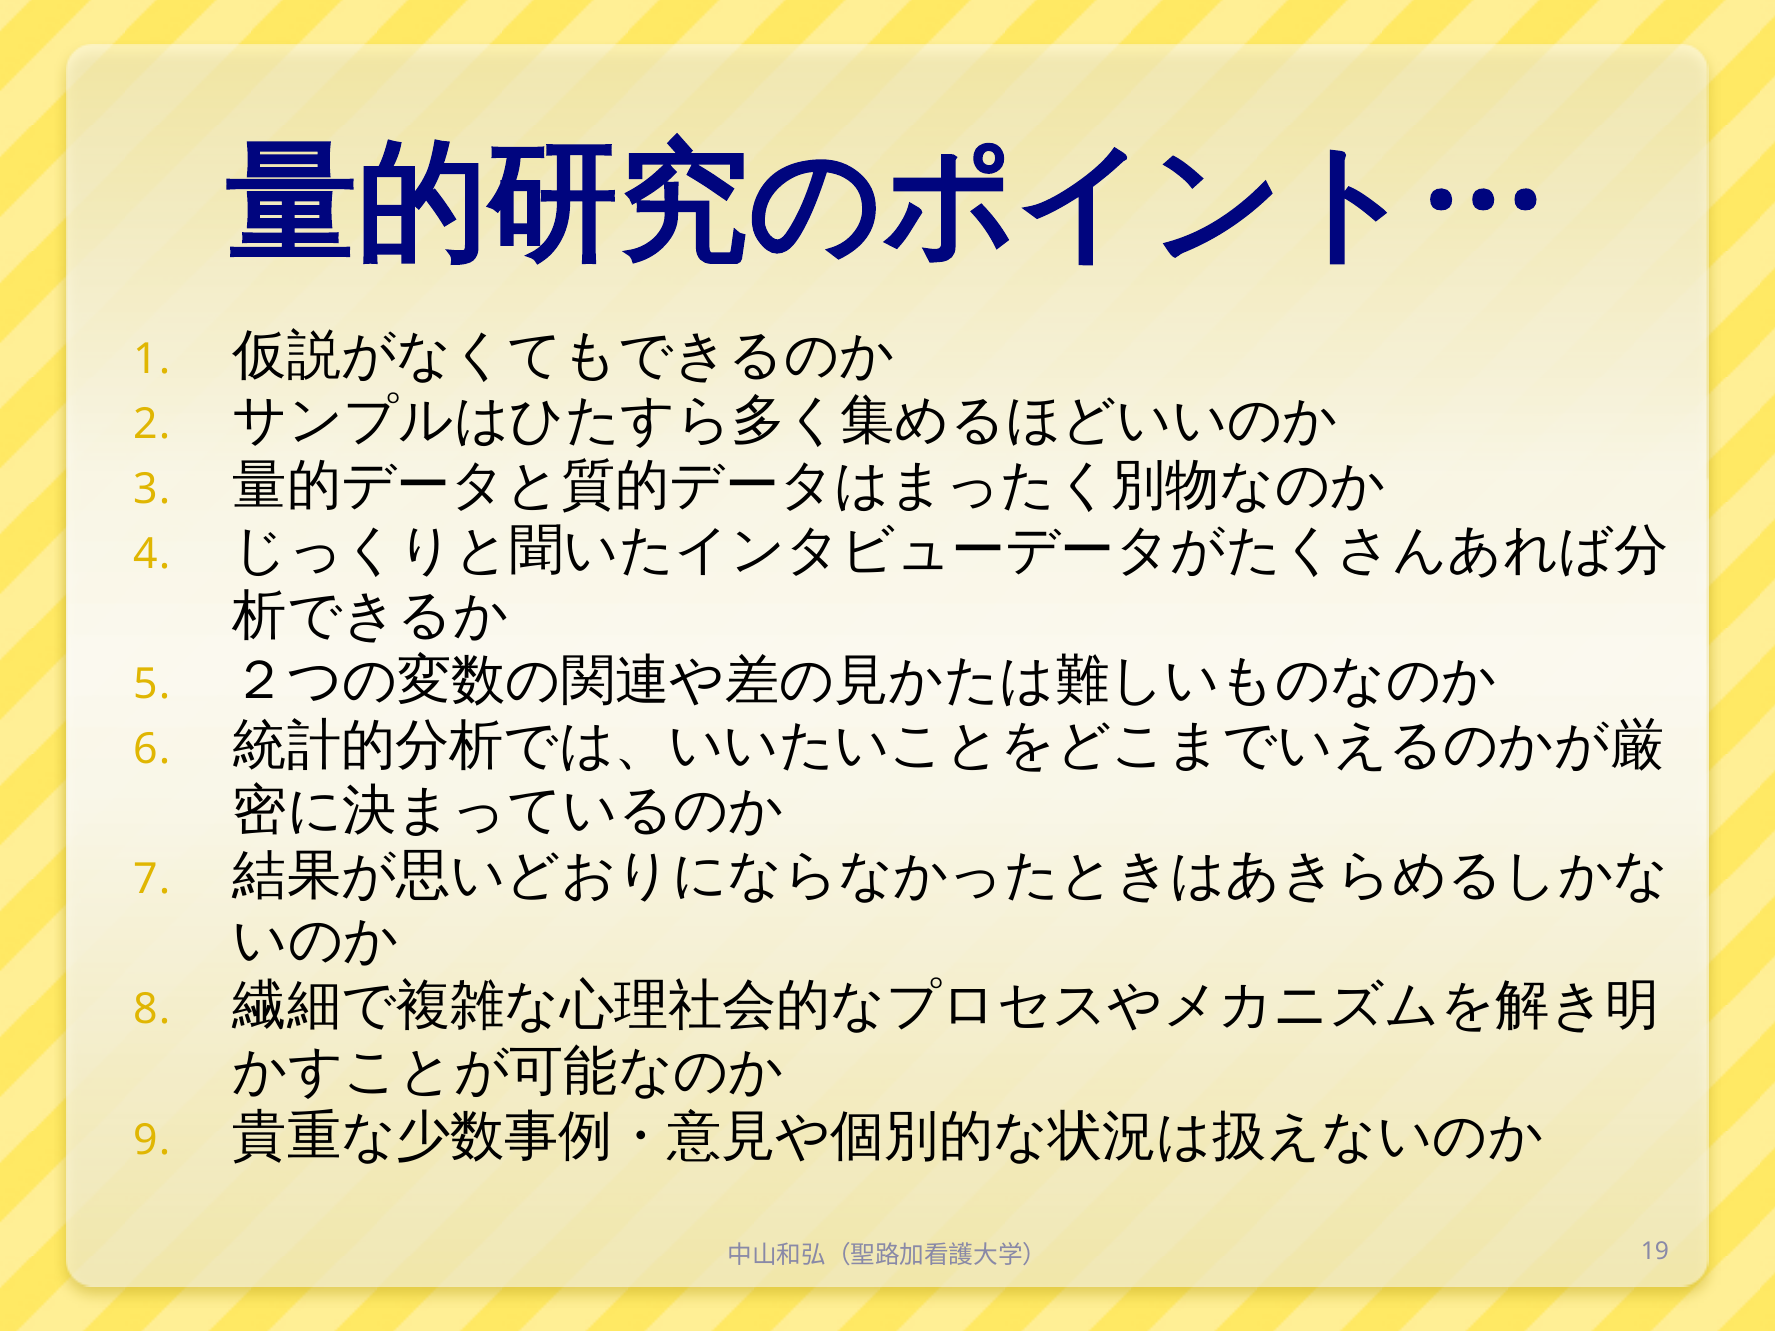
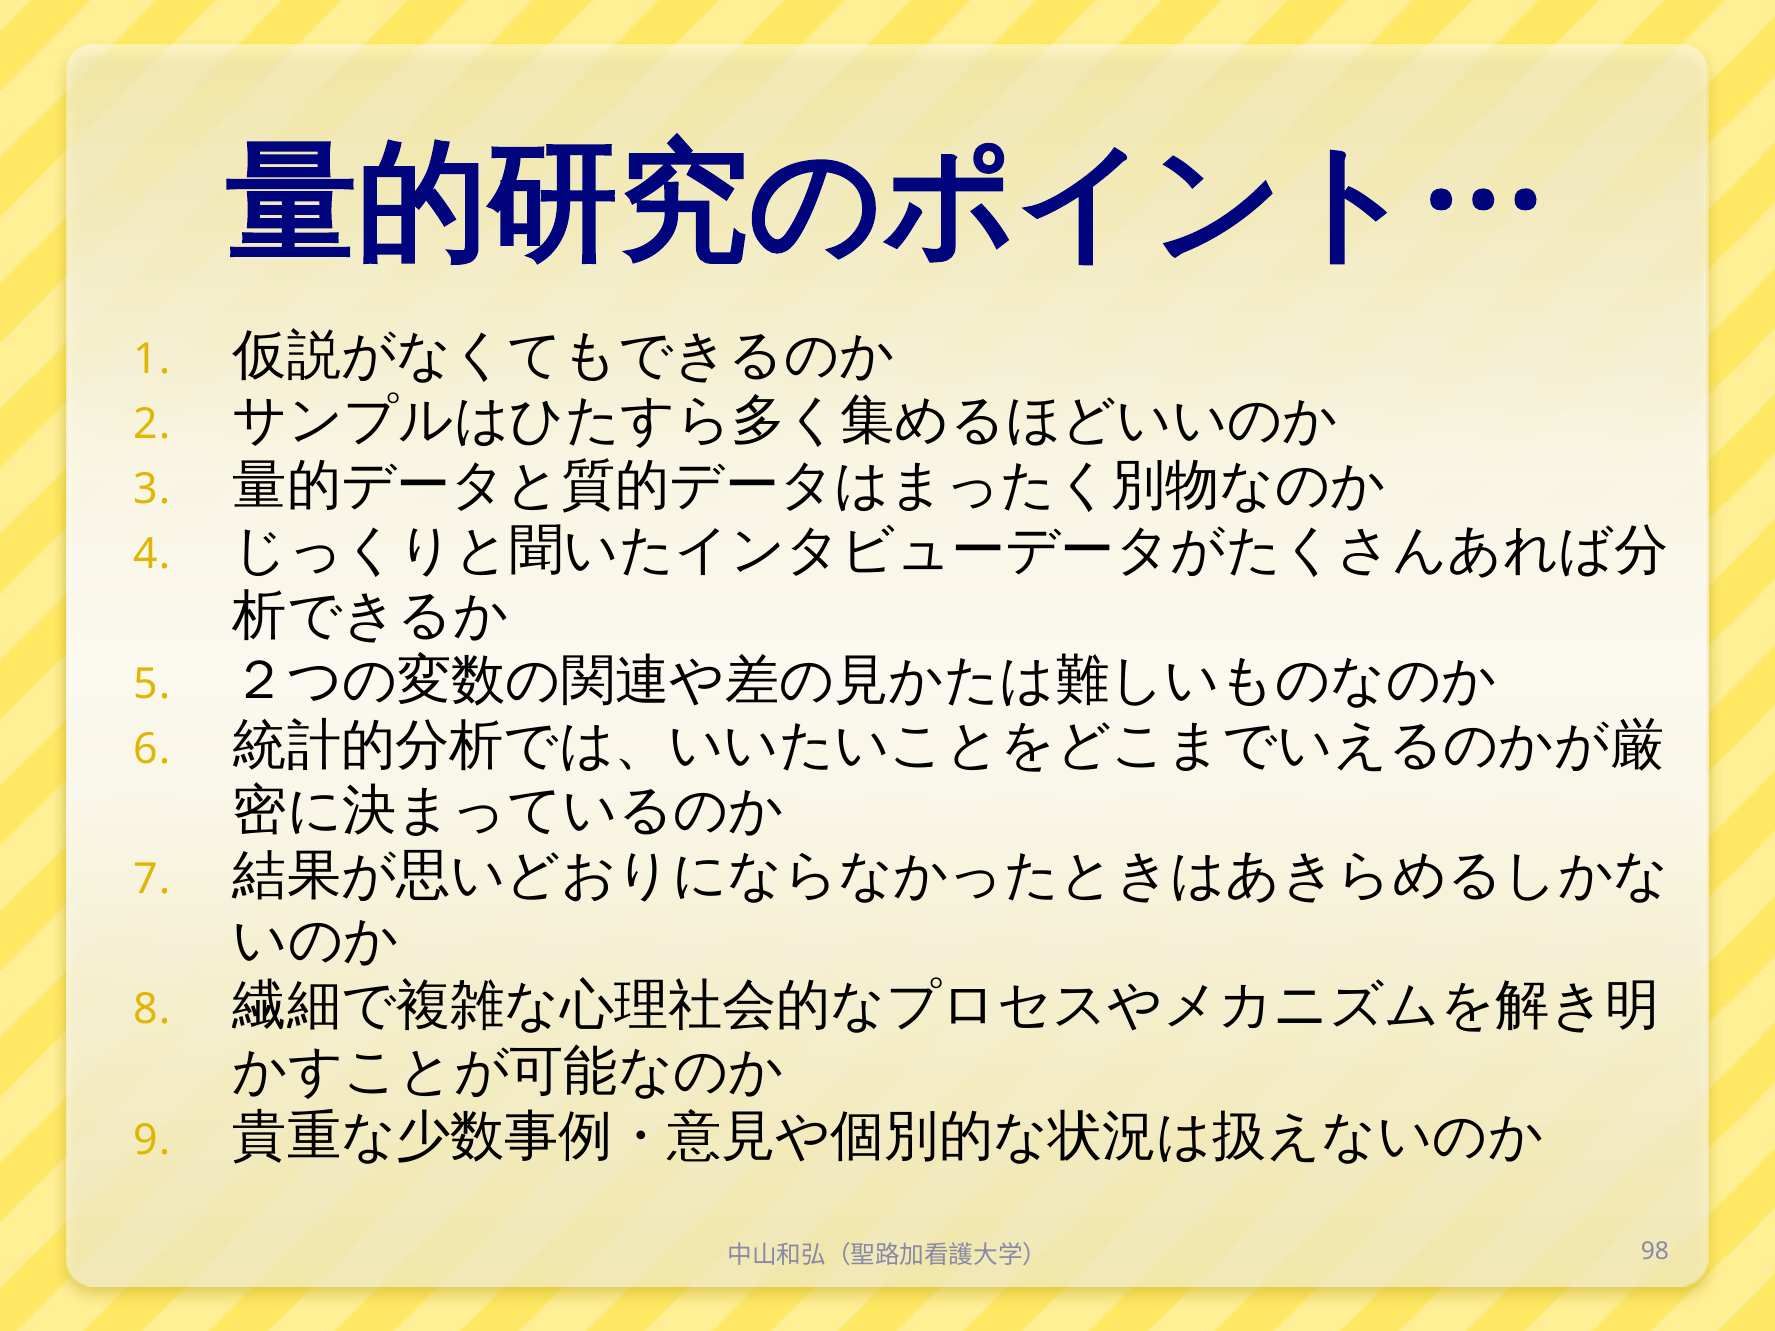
19: 19 -> 98 (1655, 1252)
